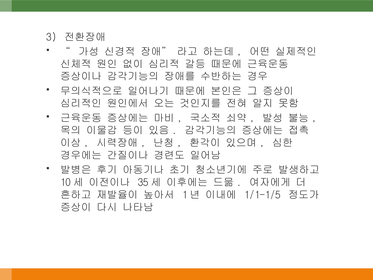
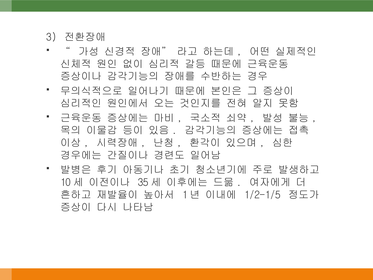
1/1-1/5: 1/1-1/5 -> 1/2-1/5 (262, 195)
